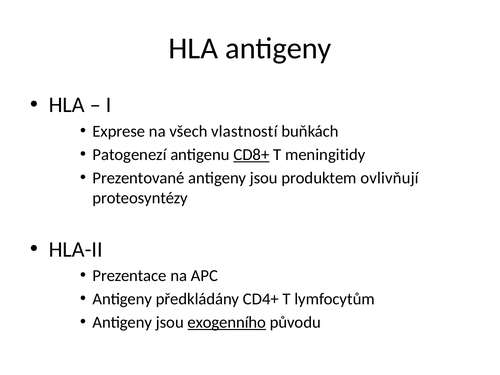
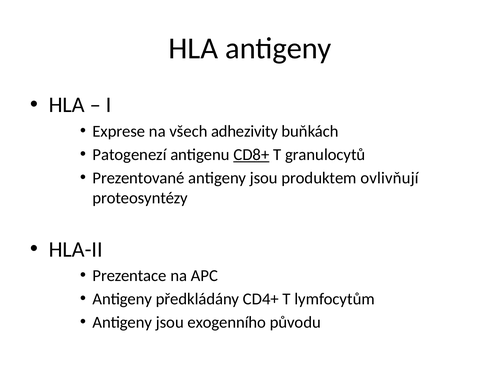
vlastností: vlastností -> adhezivity (245, 131)
meningitidy: meningitidy -> granulocytů (325, 155)
exogenního underline: present -> none (227, 322)
